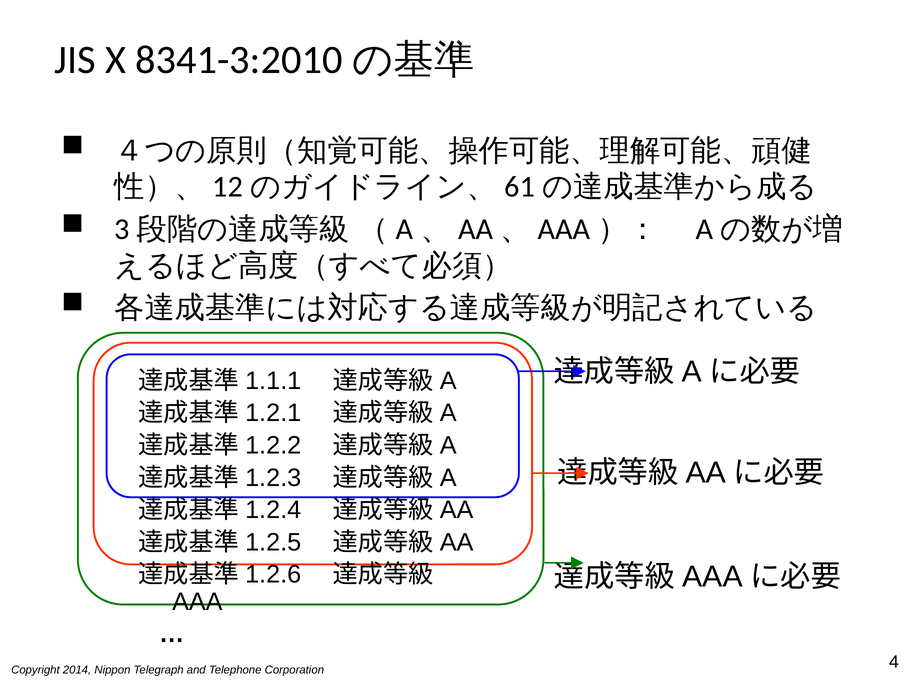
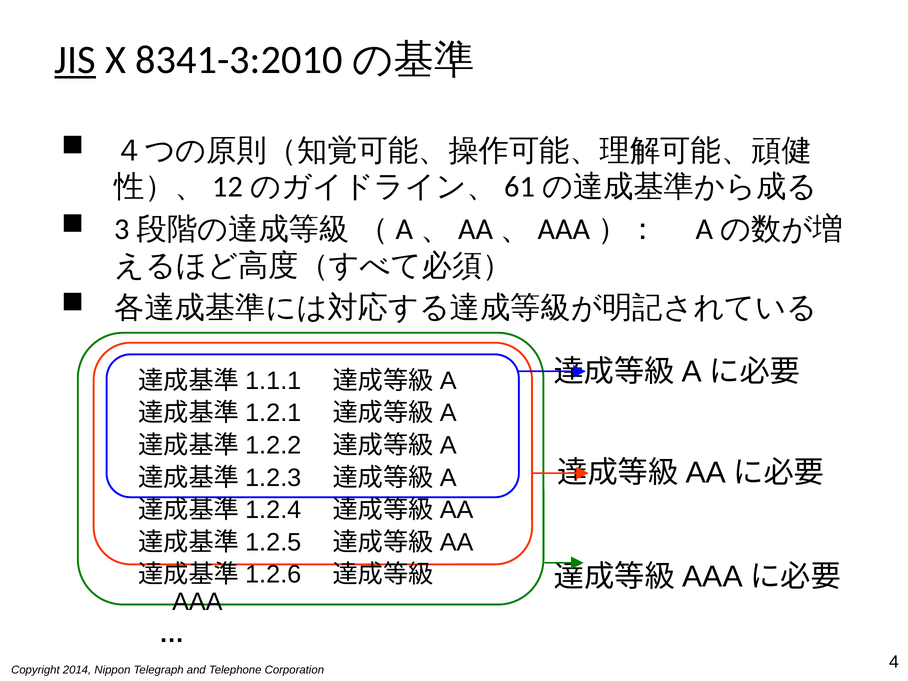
JIS underline: none -> present (75, 60)
